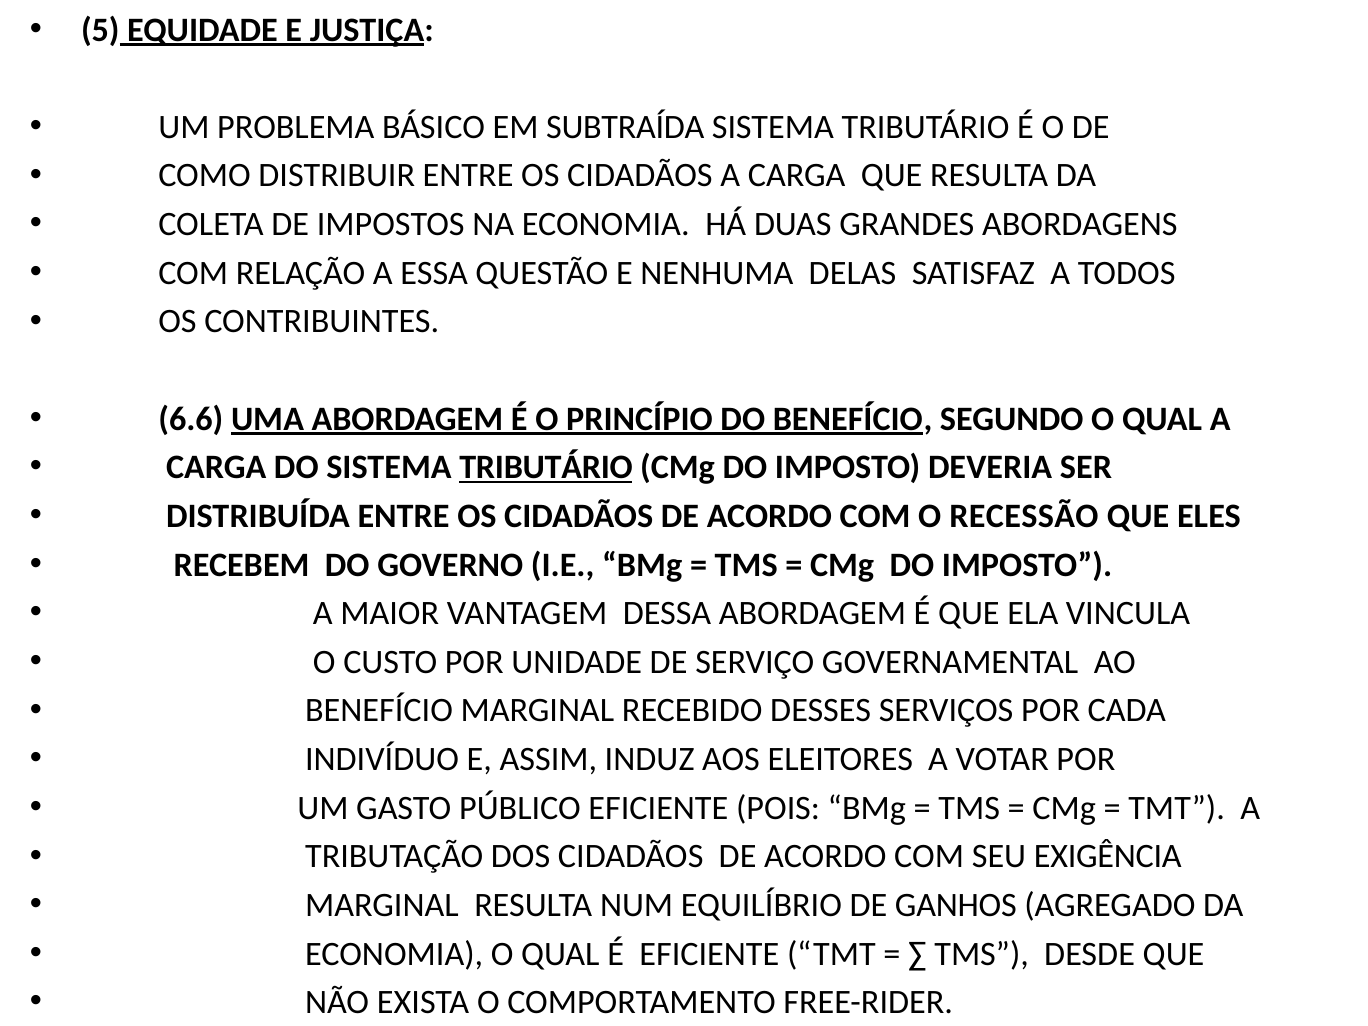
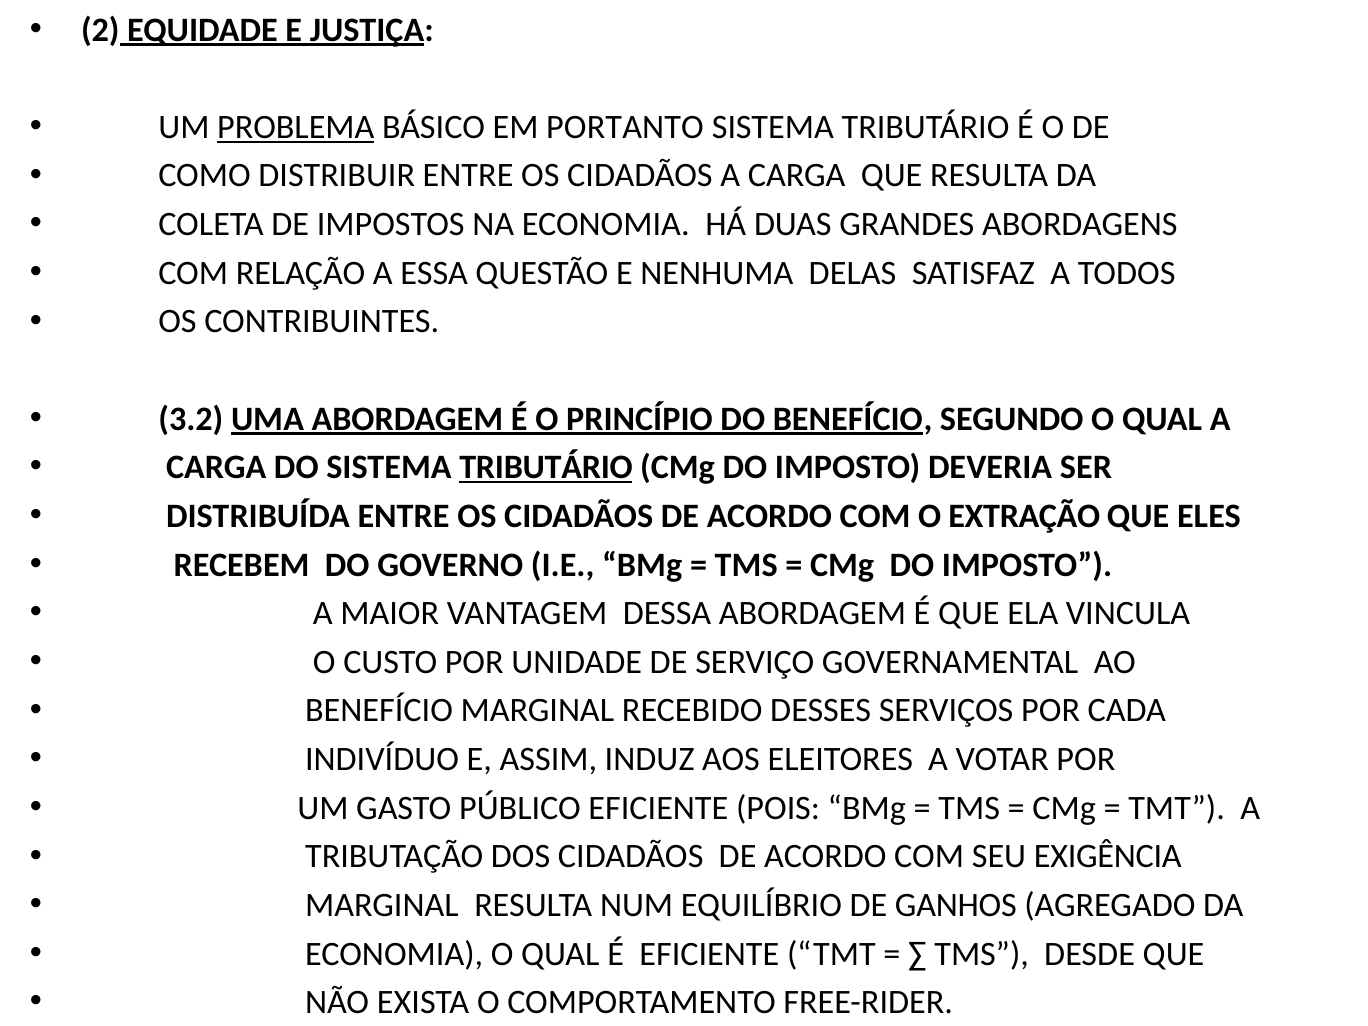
5: 5 -> 2 (100, 30)
PROBLEMA underline: none -> present (296, 127)
SUBTRAÍDA: SUBTRAÍDA -> PORTANTO (625, 127)
6.6: 6.6 -> 3.2 (191, 419)
RECESSÃO: RECESSÃO -> EXTRAÇÃO (1024, 516)
